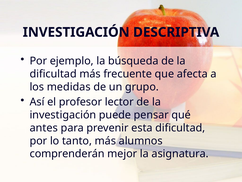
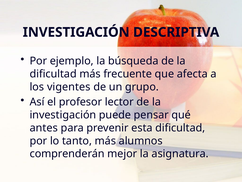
medidas: medidas -> vigentes (69, 87)
